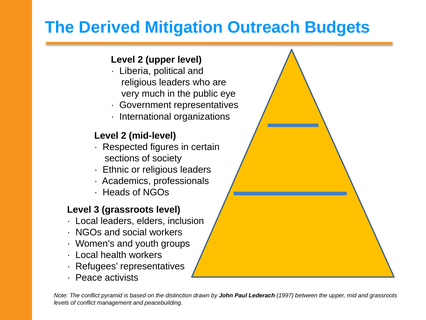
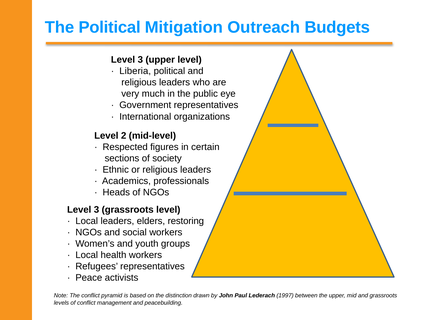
The Derived: Derived -> Political (110, 27)
2: 2 -> 3 (140, 60)
inclusion: inclusion -> restoring (186, 221)
